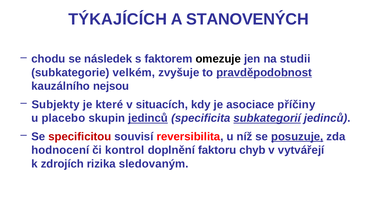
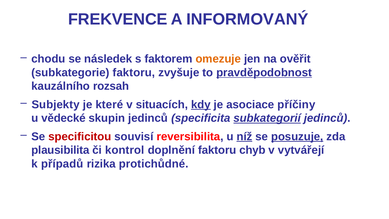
TÝKAJÍCÍCH: TÝKAJÍCÍCH -> FREKVENCE (118, 19)
STANOVENÝCH: STANOVENÝCH -> INFORMOVANÝ (247, 19)
omezuje colour: black -> orange (218, 59)
studii: studii -> ověřit (295, 59)
subkategorie velkém: velkém -> faktoru (134, 73)
nejsou: nejsou -> rozsah (111, 86)
kdy underline: none -> present (201, 104)
placebo: placebo -> vědecké (64, 118)
jedinců underline: present -> none (148, 118)
níž underline: none -> present (244, 136)
hodnocení: hodnocení -> plausibilita (60, 150)
zdrojích: zdrojích -> případů (62, 164)
sledovaným: sledovaným -> protichůdné (154, 164)
